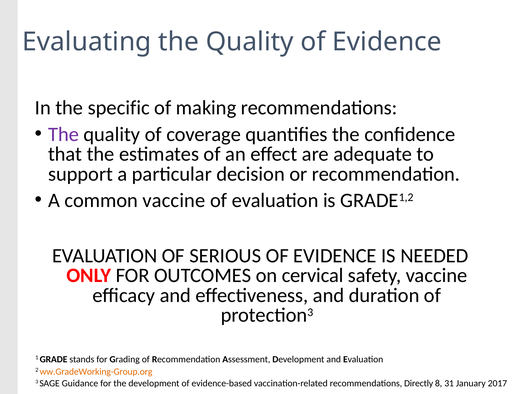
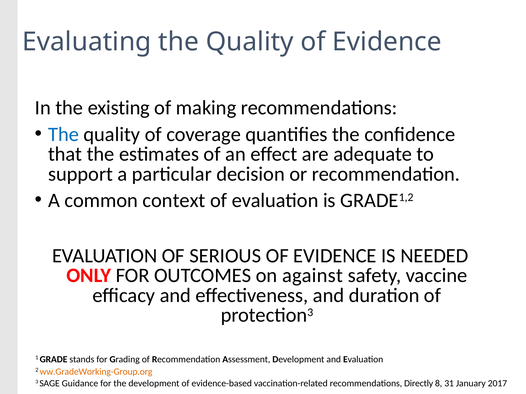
specific: specific -> existing (119, 108)
The colour: purple -> blue (64, 135)
common vaccine: vaccine -> context (174, 201)
cervical: cervical -> against (312, 276)
